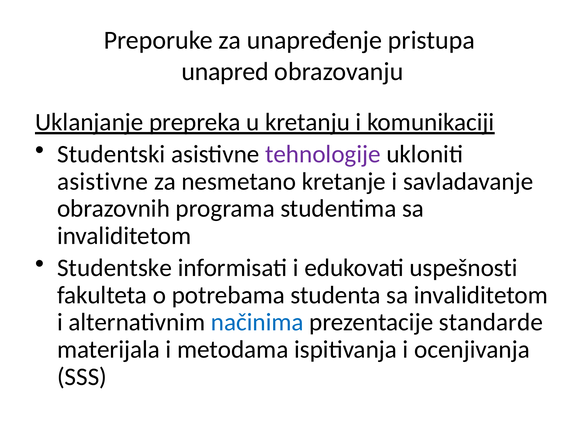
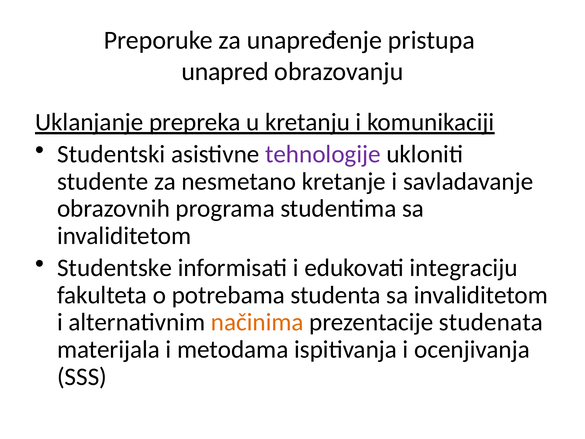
asistivne: asistivne -> studente (103, 181)
uspešnosti: uspešnosti -> integraciju (464, 268)
načinima colour: blue -> orange (257, 322)
standarde: standarde -> studenata (491, 322)
